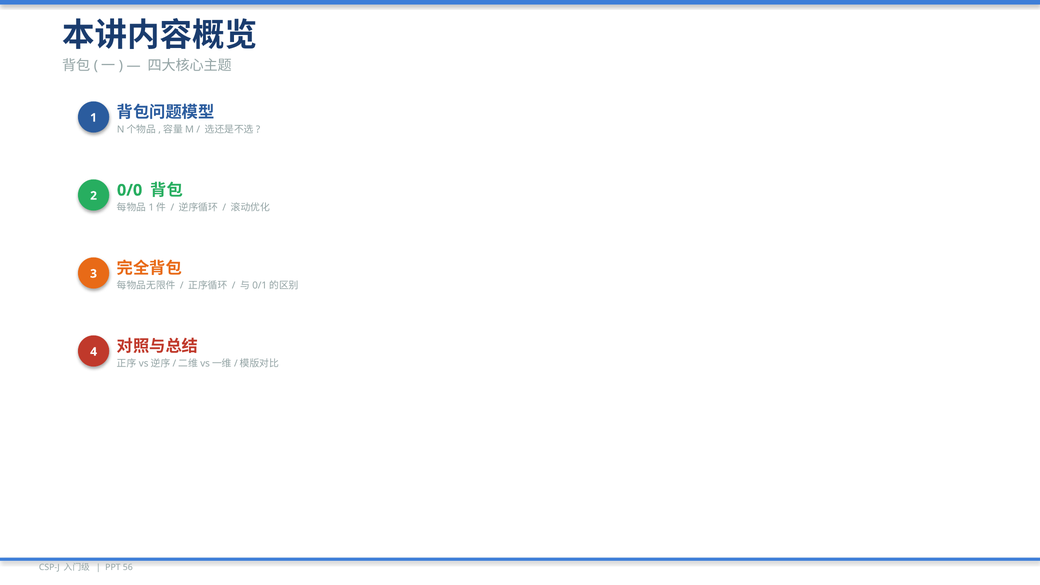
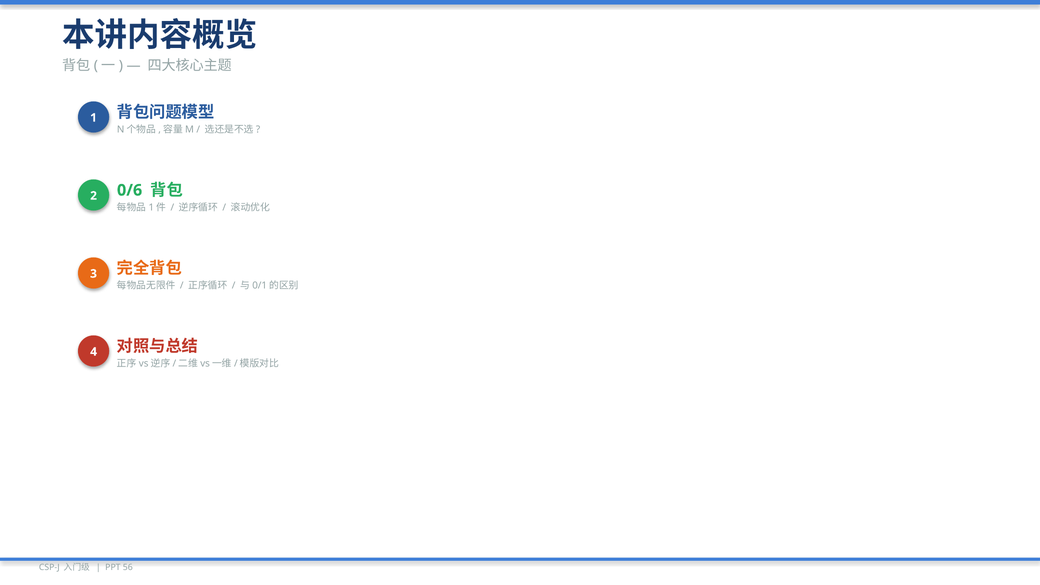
0/0: 0/0 -> 0/6 (130, 190)
